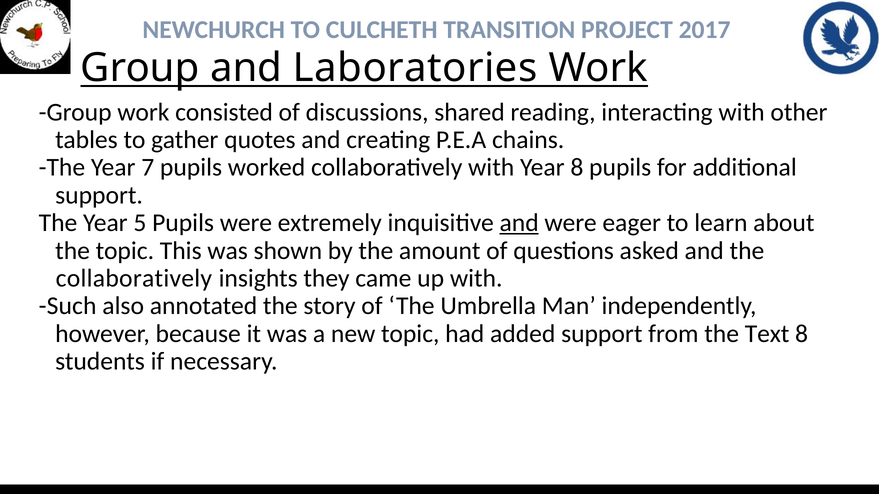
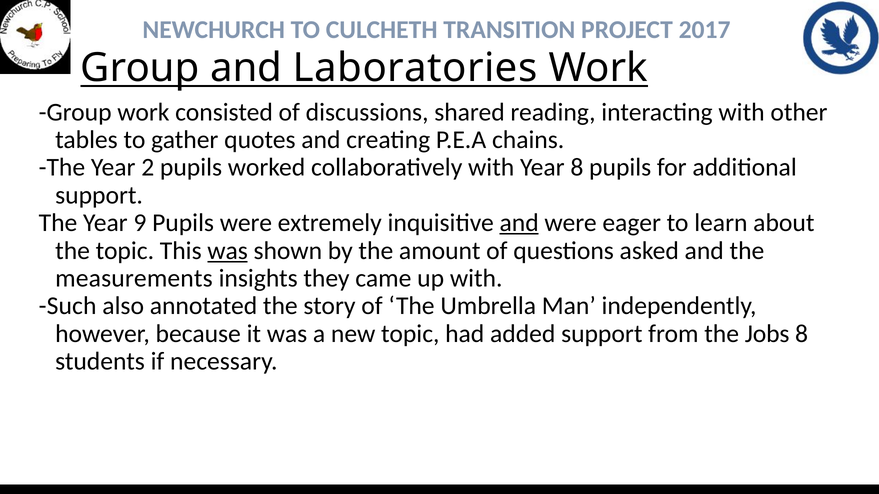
7: 7 -> 2 (148, 168)
5: 5 -> 9 (140, 223)
was underline: none -> present (228, 251)
collaboratively: collaboratively -> measurements (134, 278)
Text: Text -> Jobs (767, 334)
